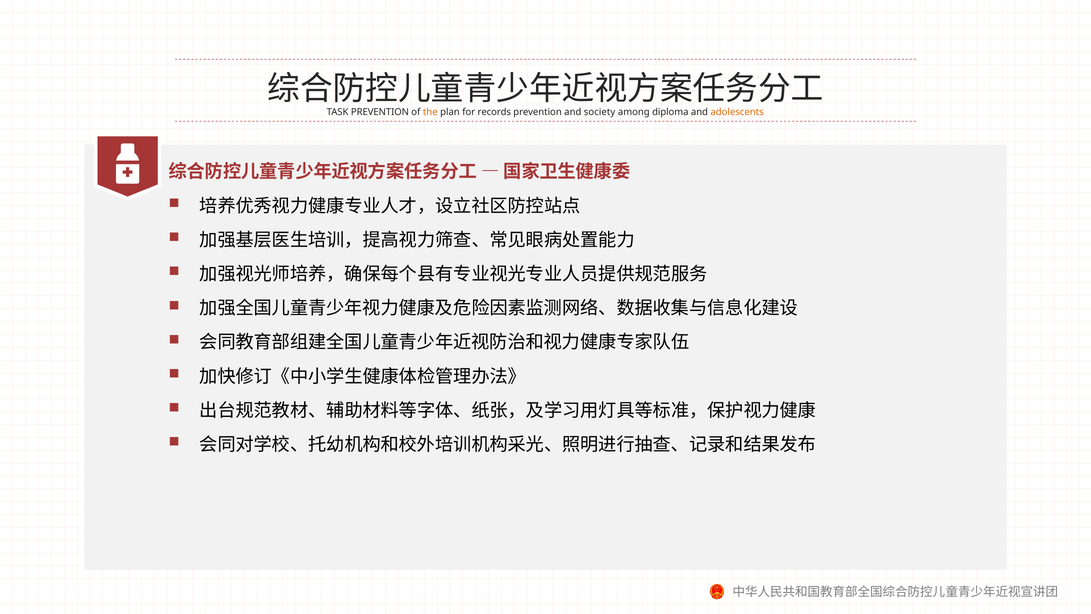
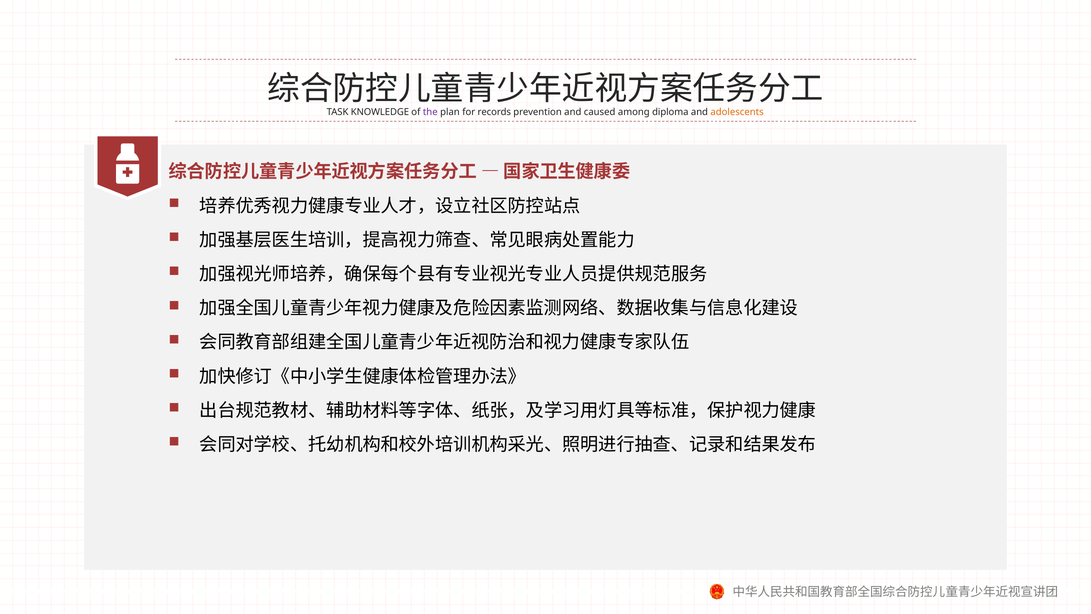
TASK PREVENTION: PREVENTION -> KNOWLEDGE (380, 112)
the colour: orange -> purple (430, 112)
society: society -> caused (600, 112)
